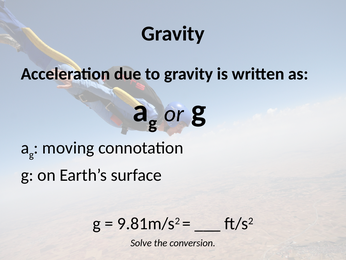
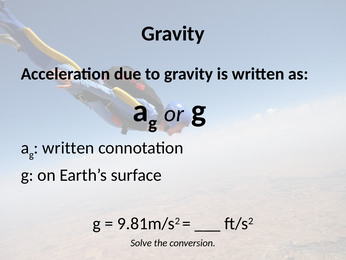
moving: moving -> written (68, 148)
